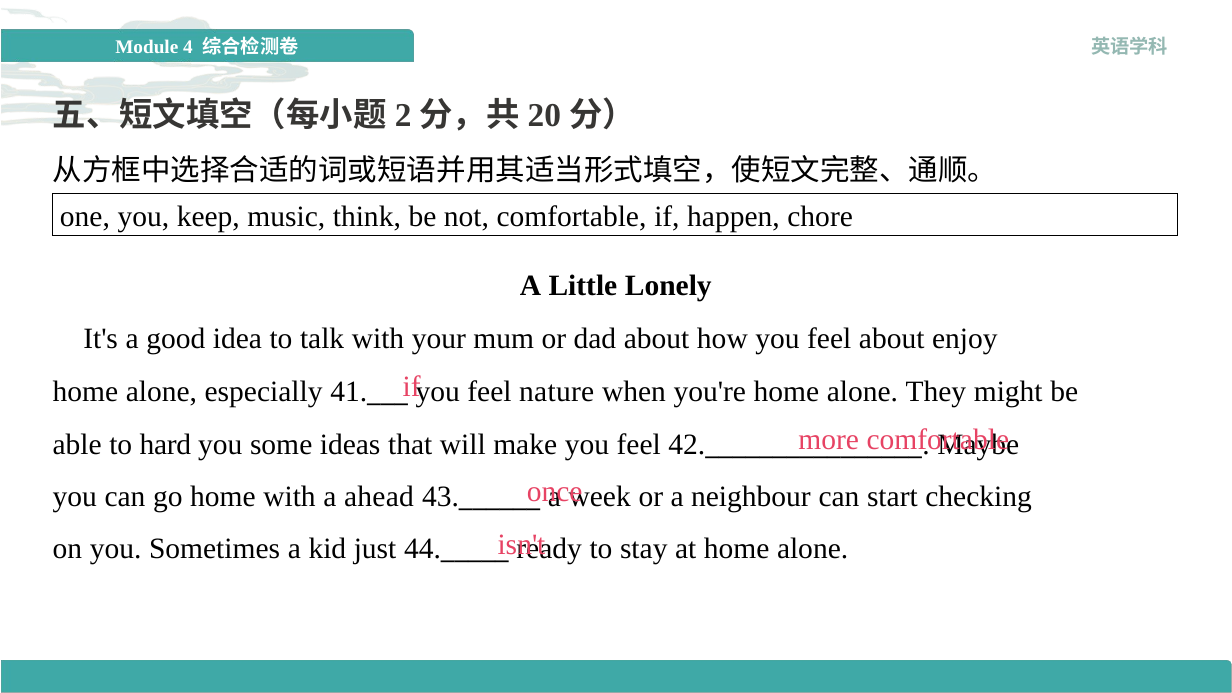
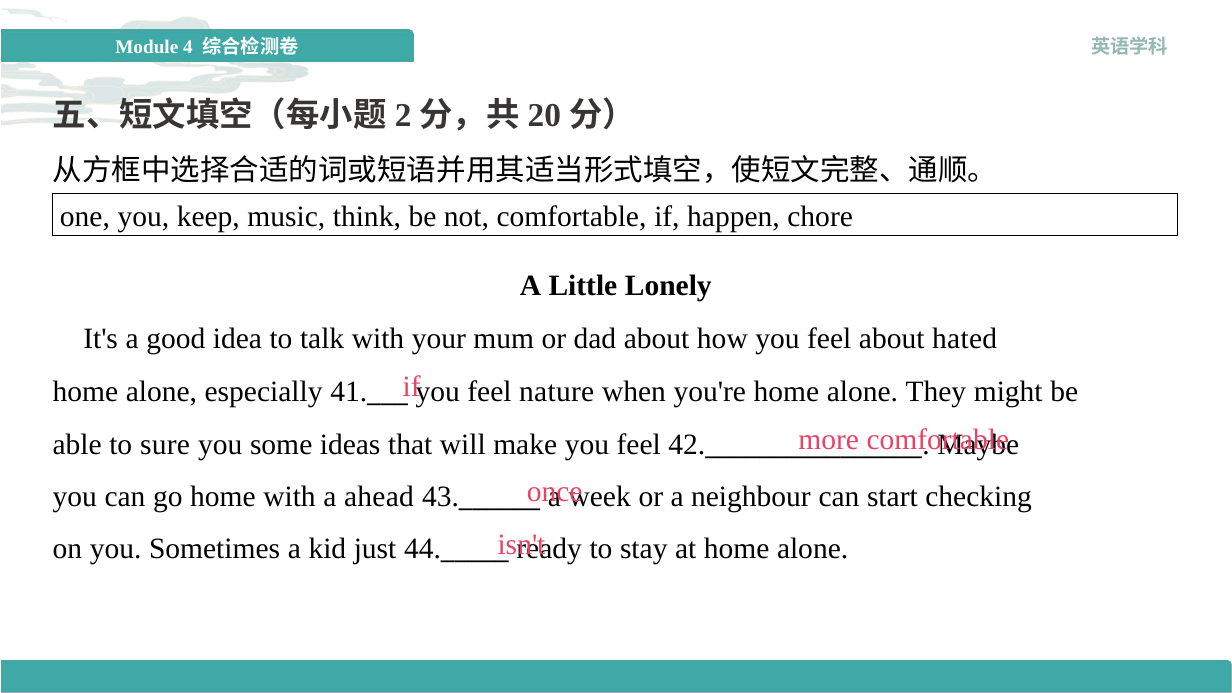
enjoy: enjoy -> hated (965, 339)
hard: hard -> sure (165, 444)
